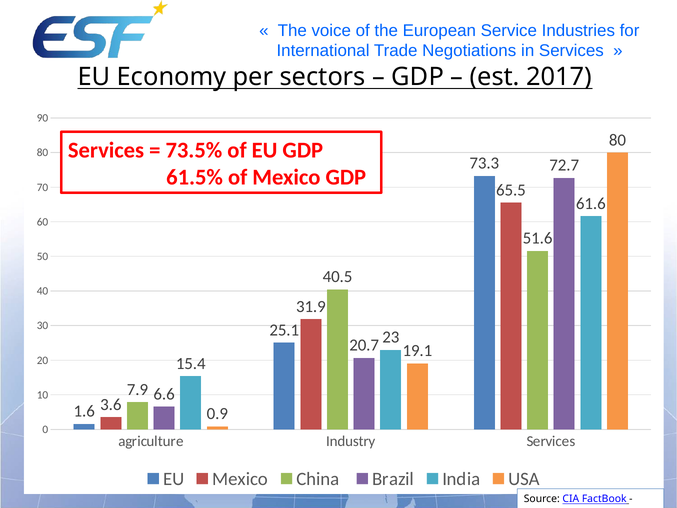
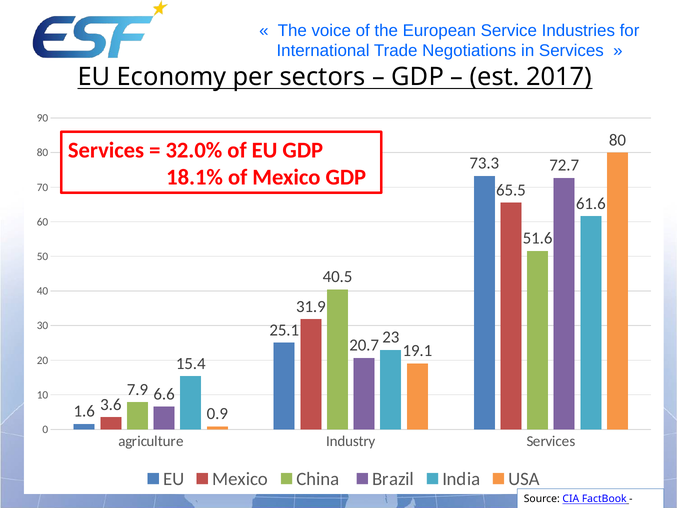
73.5%: 73.5% -> 32.0% (194, 150)
61.5%: 61.5% -> 18.1% (195, 177)
